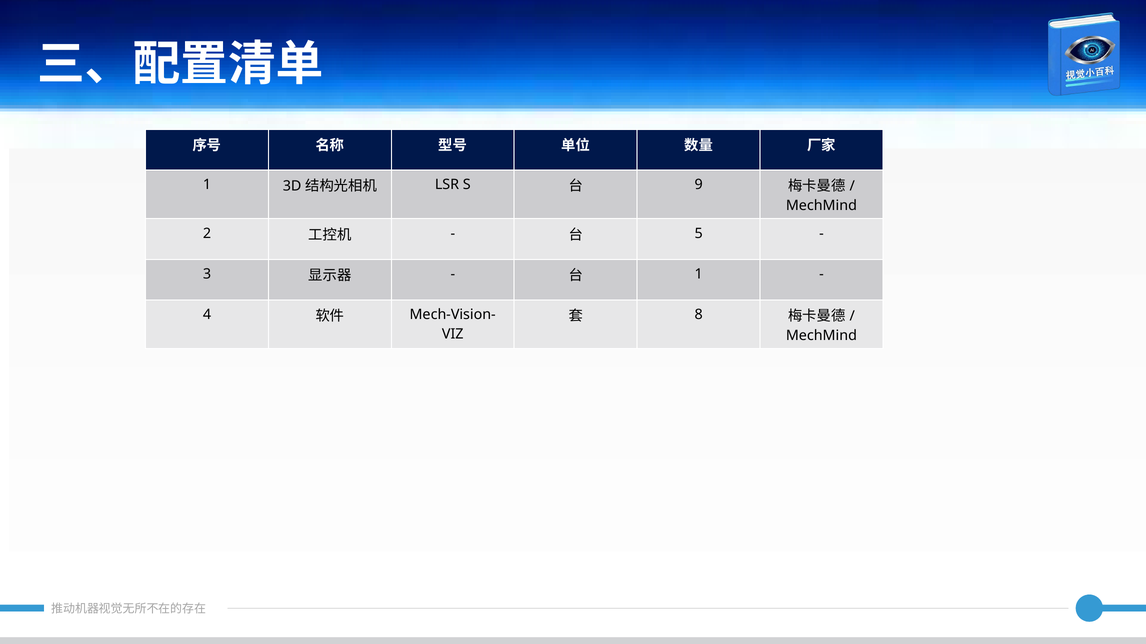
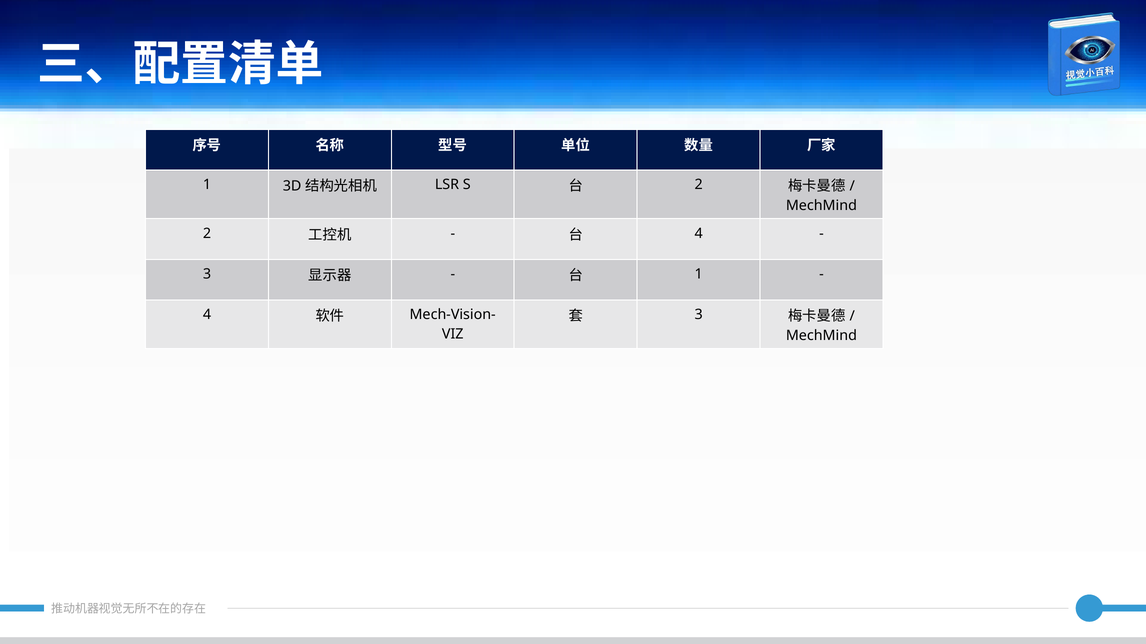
9: 9 -> 2 (699, 185)
5: 5 -> 4 (699, 234)
8: 8 -> 3 (699, 315)
